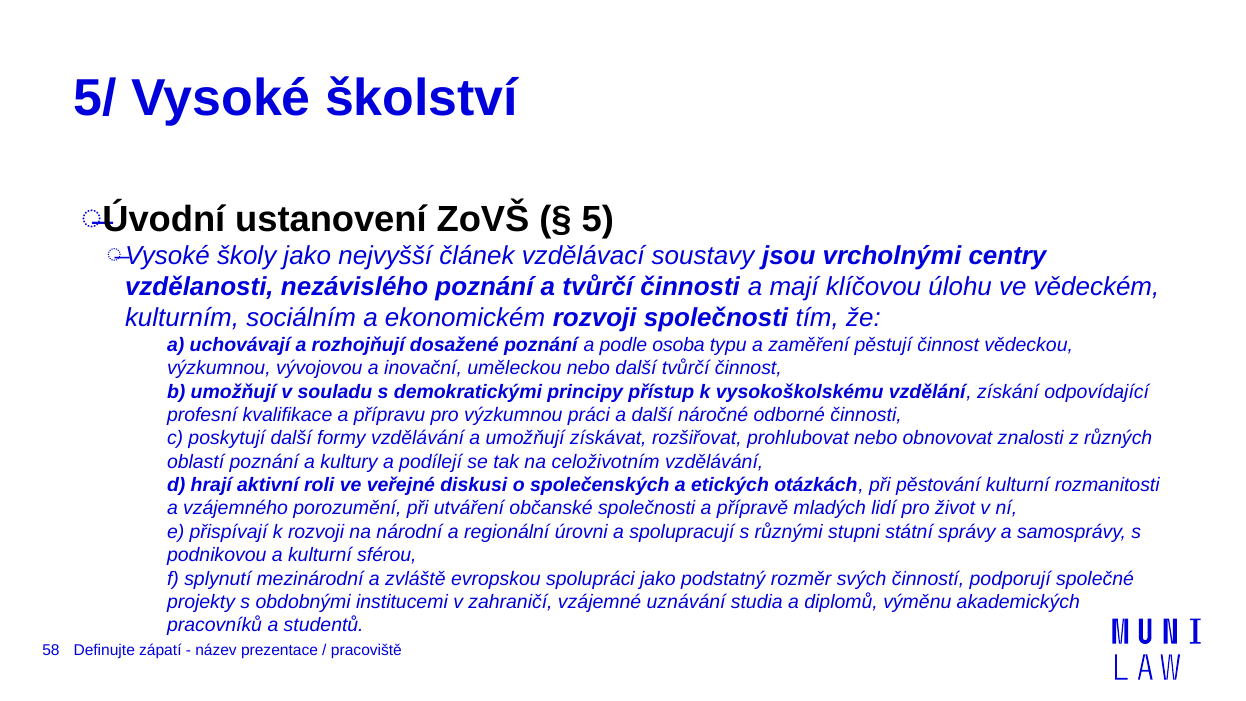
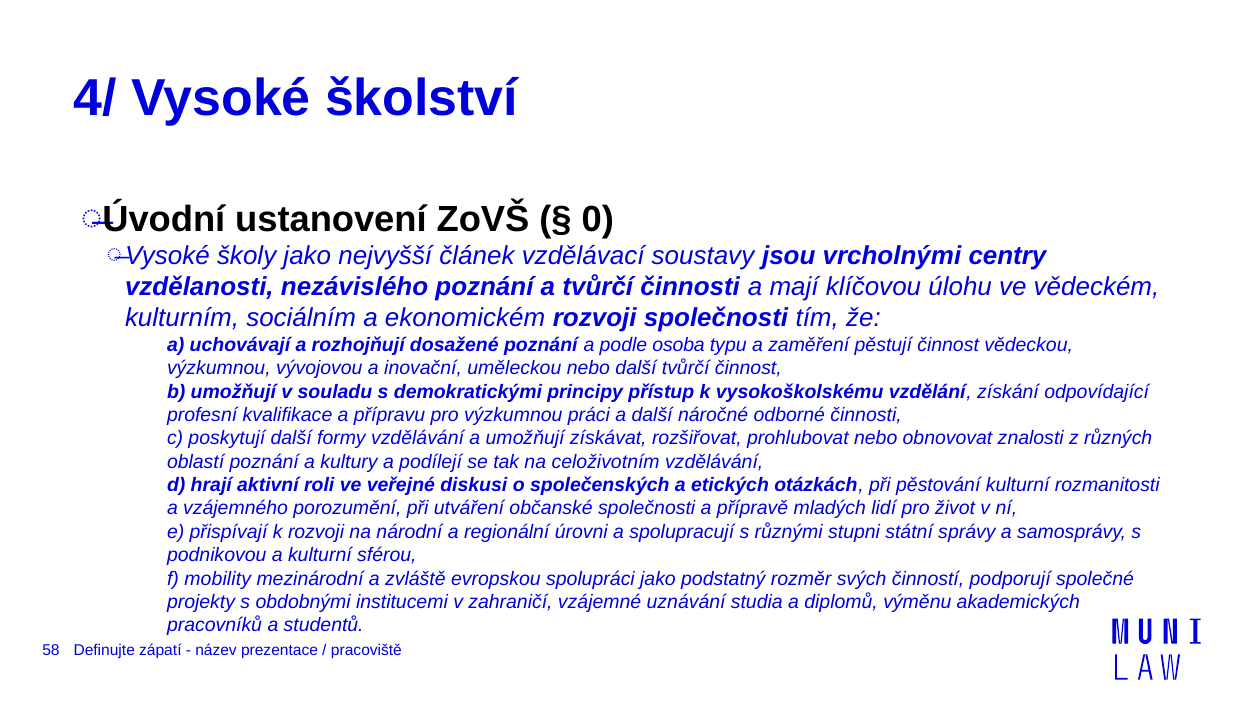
5/: 5/ -> 4/ (95, 98)
5: 5 -> 0 (598, 219)
splynutí: splynutí -> mobility (218, 579)
